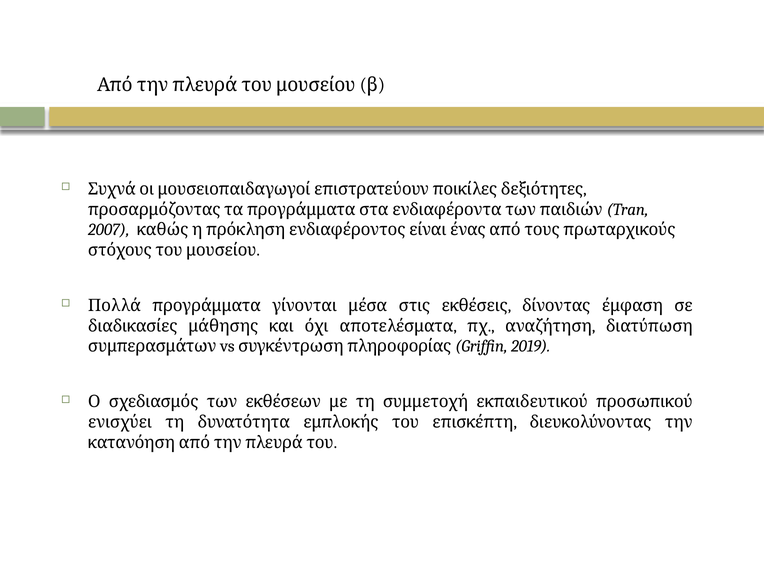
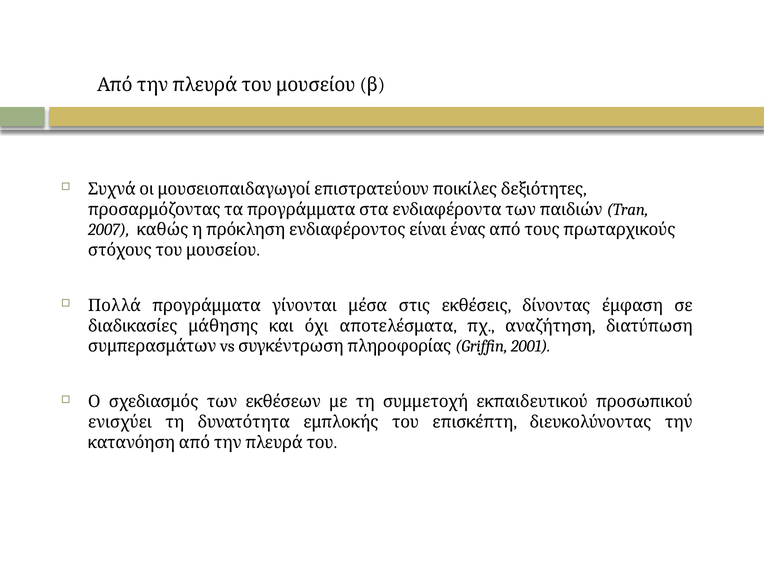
2019: 2019 -> 2001 (531, 346)
